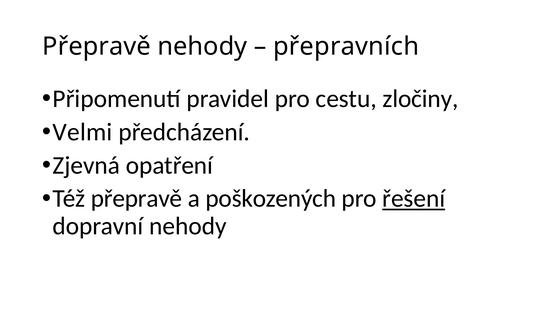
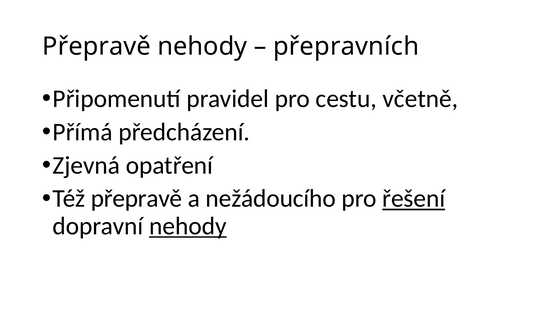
zločiny: zločiny -> včetně (420, 99)
Velmi: Velmi -> Přímá (83, 132)
poškozených: poškozených -> nežádoucího (271, 198)
nehody underline: none -> present (188, 226)
